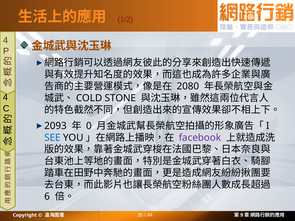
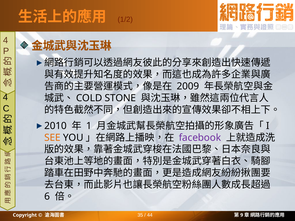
2080: 2080 -> 2009 (188, 86)
2093: 2093 -> 2010 (56, 126)
0: 0 -> 1 (89, 126)
SEE colour: blue -> orange (52, 138)
